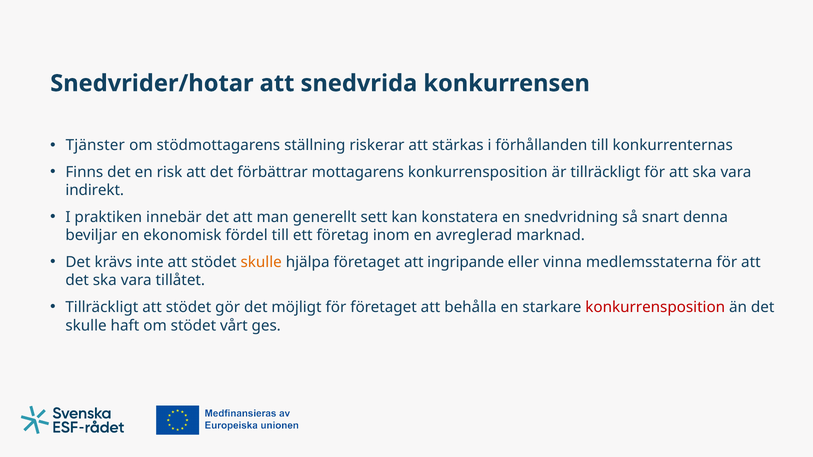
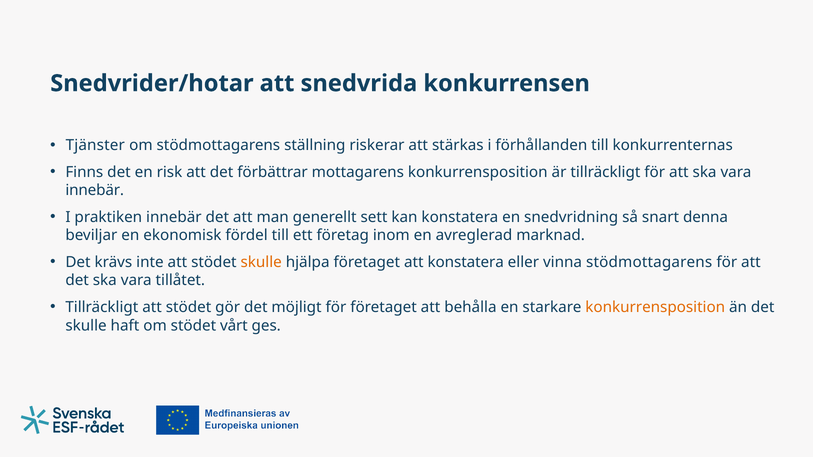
indirekt: indirekt -> innebär (95, 191)
att ingripande: ingripande -> konstatera (466, 262)
vinna medlemsstaterna: medlemsstaterna -> stödmottagarens (649, 262)
konkurrensposition colour: red -> orange (655, 307)
